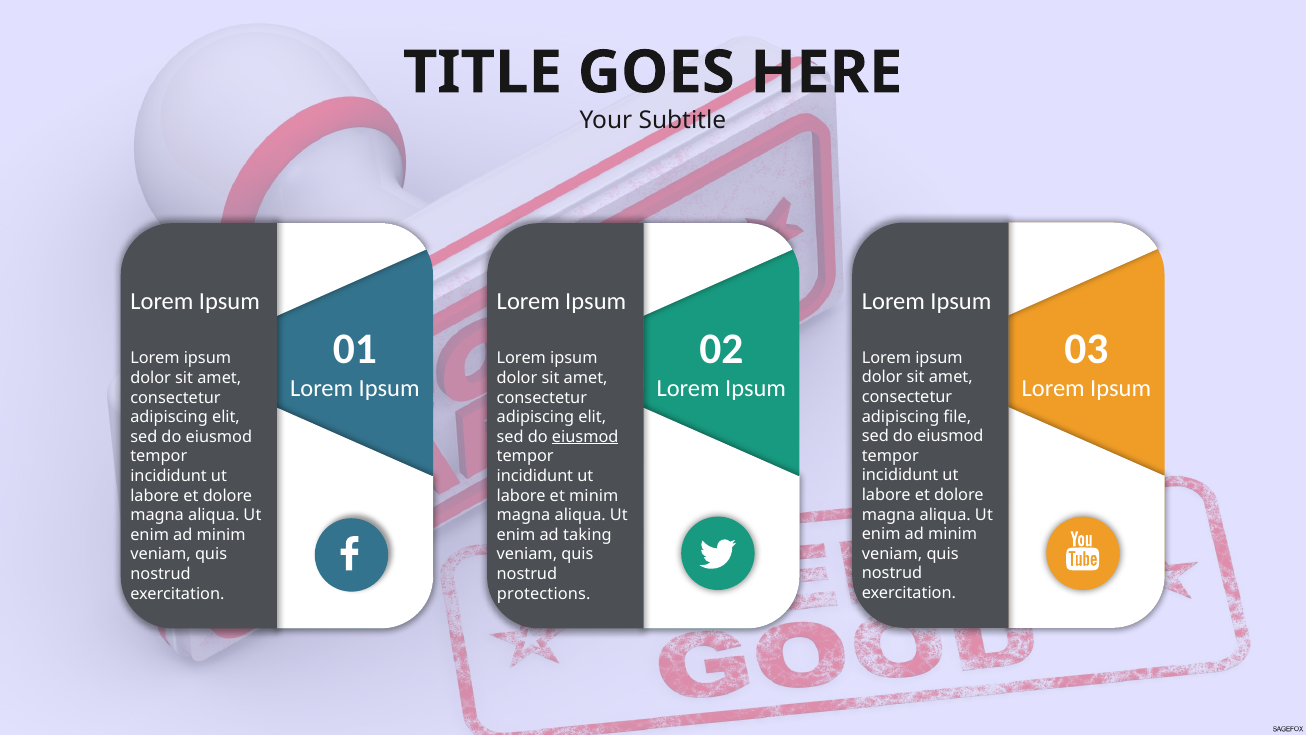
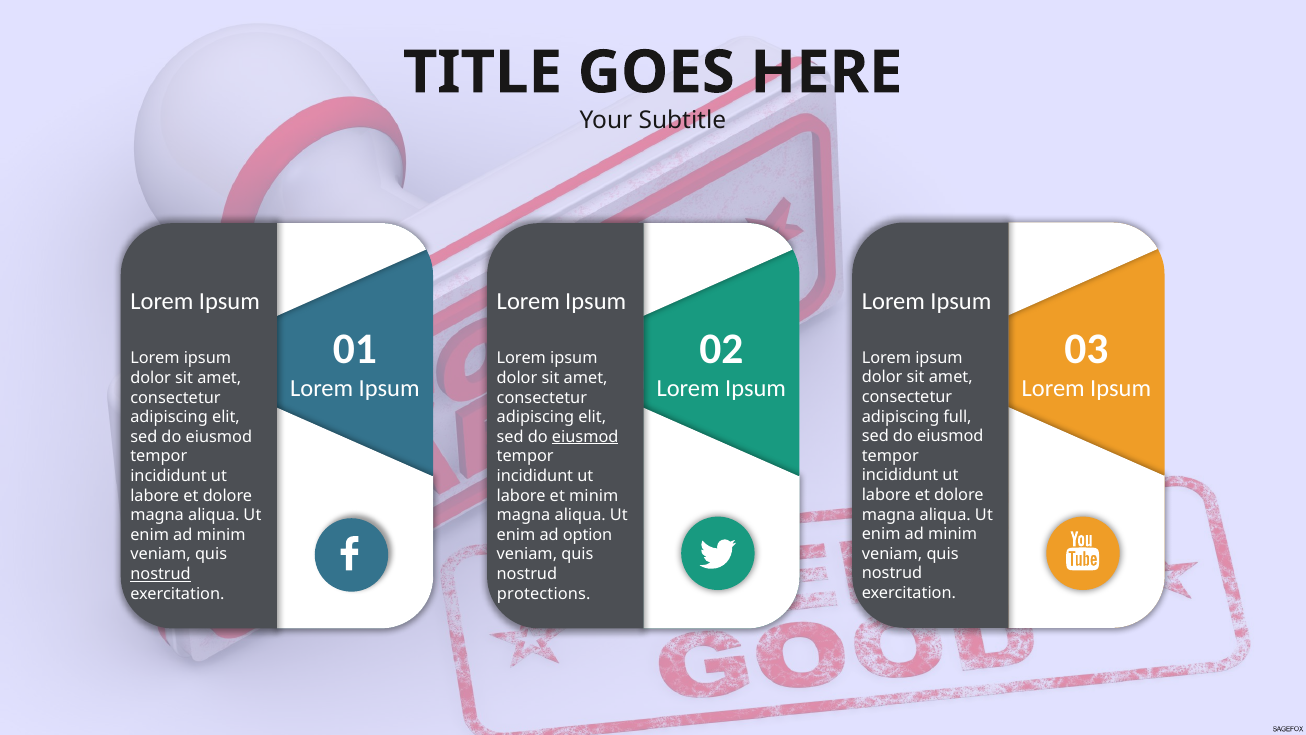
file: file -> full (957, 416)
taking: taking -> option (588, 535)
nostrud underline: none -> present (161, 574)
